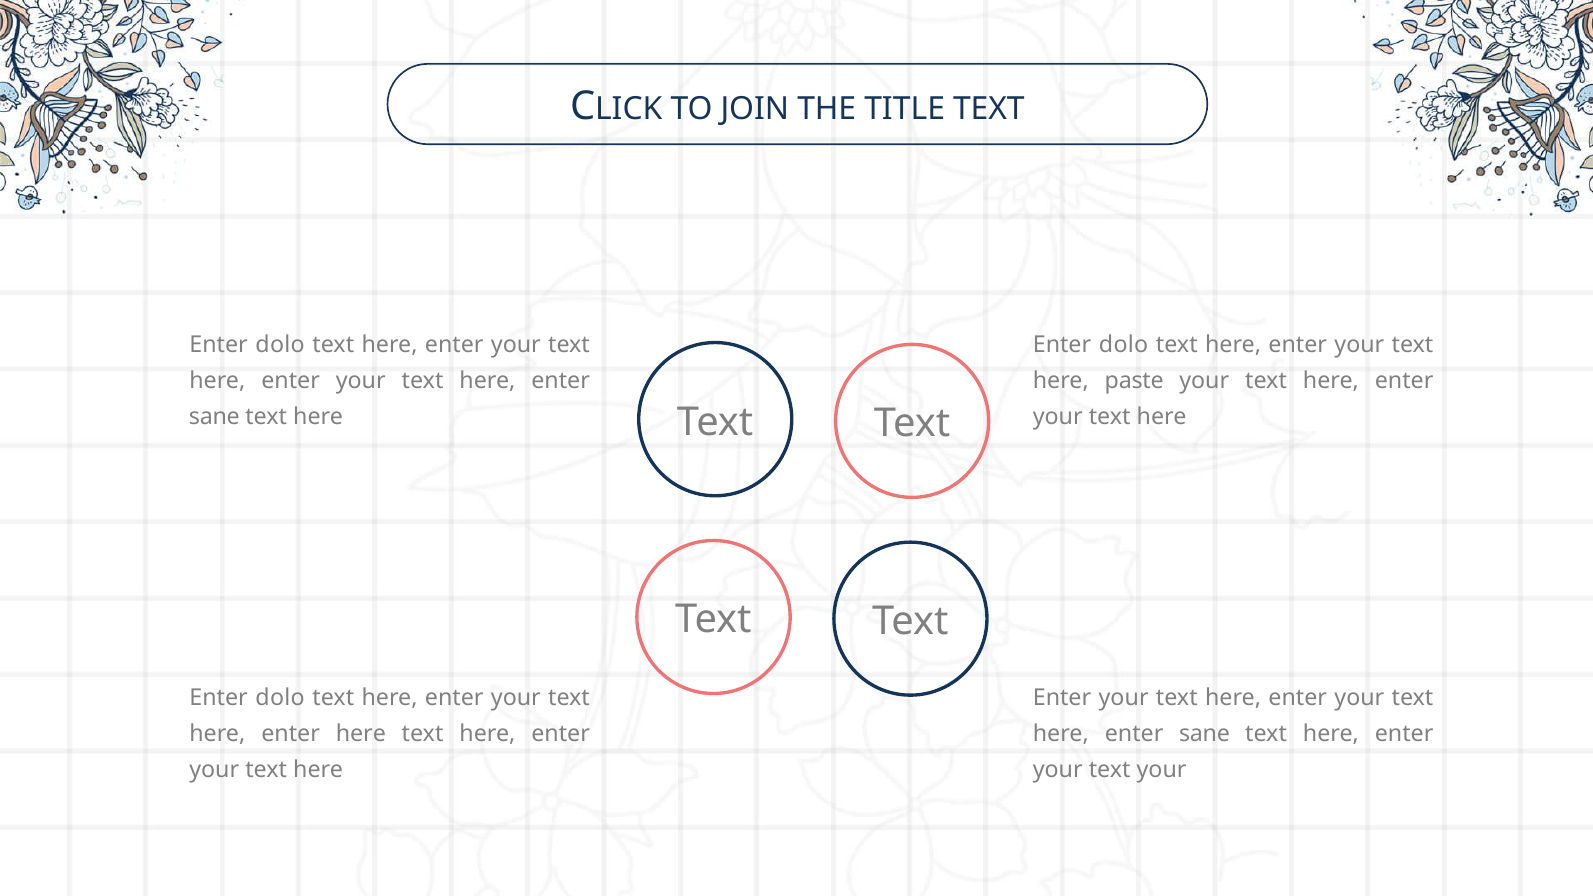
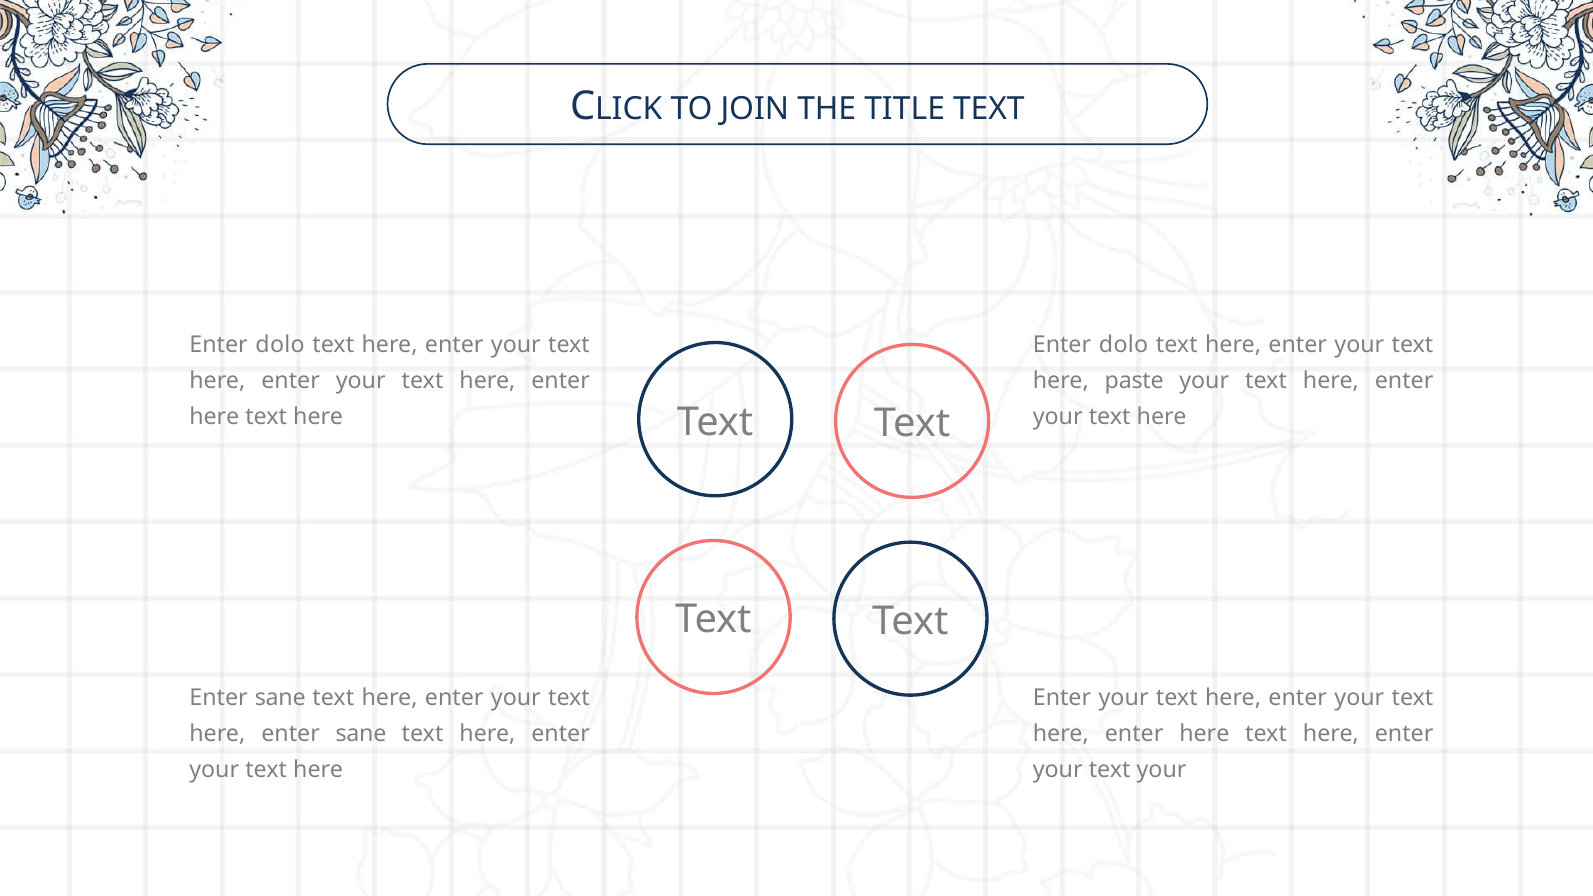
sane: sane -> here (214, 417)
dolo: dolo -> sane (280, 698)
here: here -> sane (361, 734)
sane: sane -> here (1204, 734)
